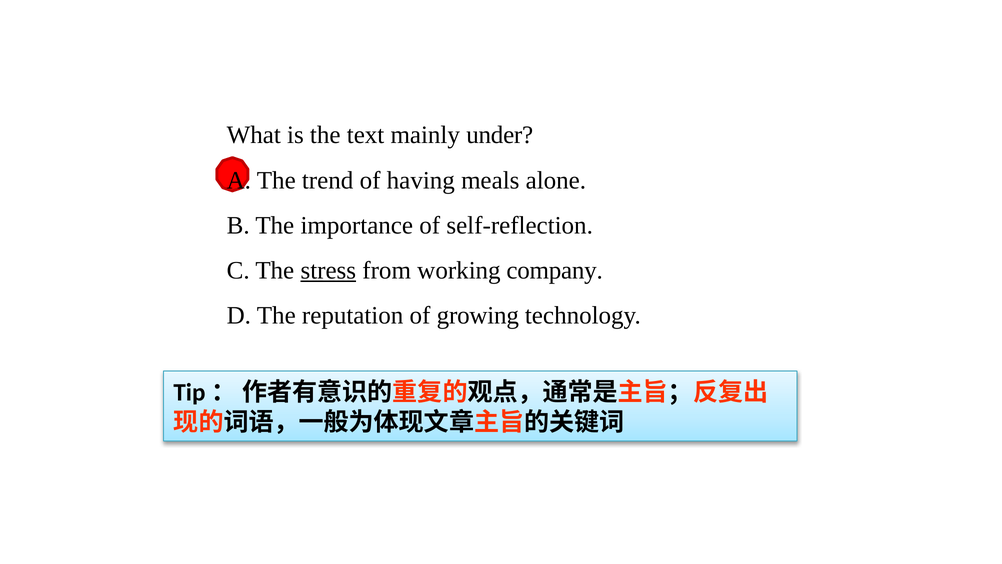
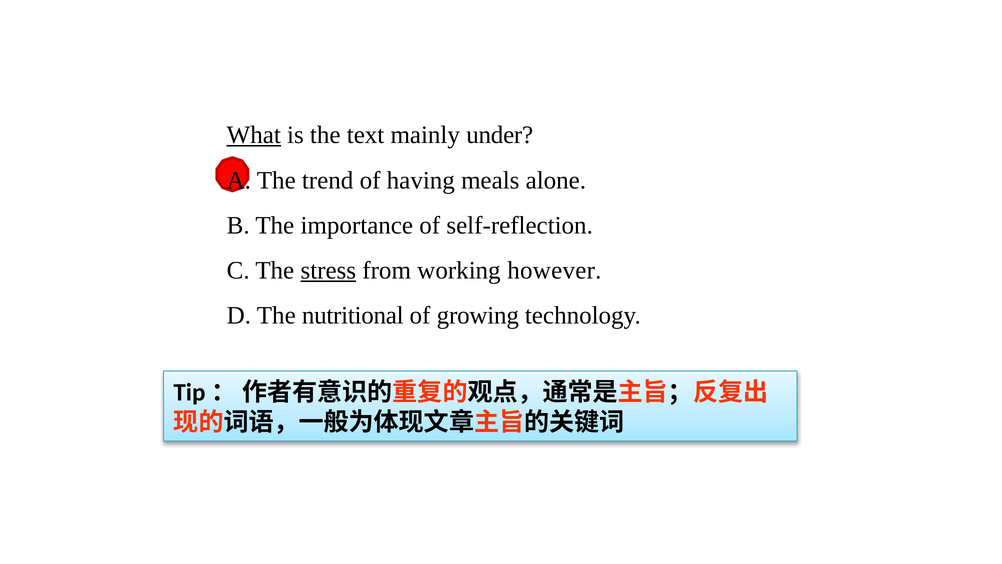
What underline: none -> present (254, 135)
company: company -> however (554, 270)
reputation: reputation -> nutritional (353, 315)
